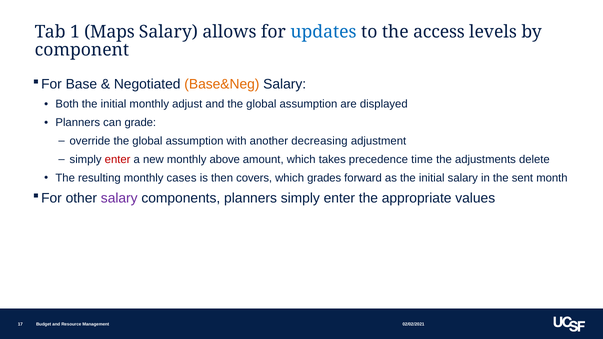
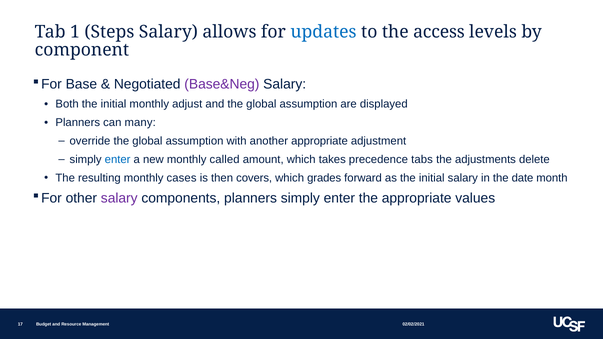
Maps: Maps -> Steps (109, 32)
Base&Neg colour: orange -> purple (222, 84)
grade: grade -> many (140, 123)
another decreasing: decreasing -> appropriate (320, 141)
enter colour: red -> blue (118, 160)
above: above -> called (225, 160)
time: time -> tabs (422, 160)
sent: sent -> date (522, 178)
